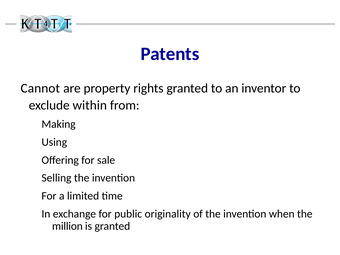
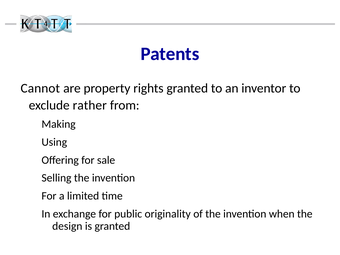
within: within -> rather (90, 105)
million: million -> design (67, 226)
